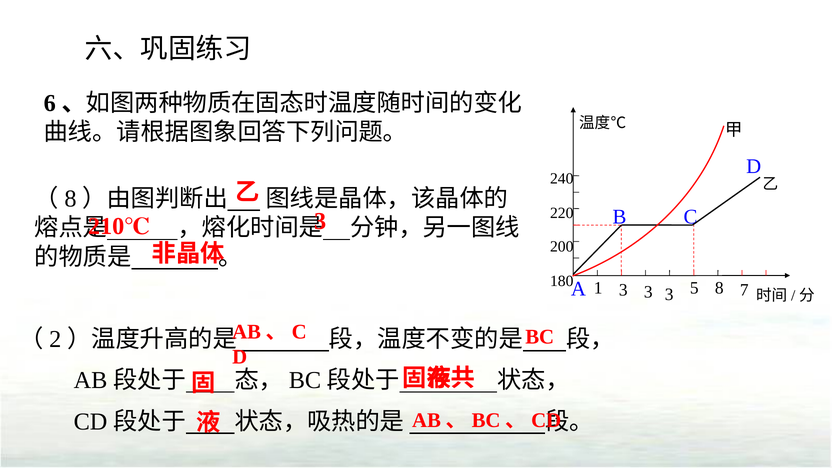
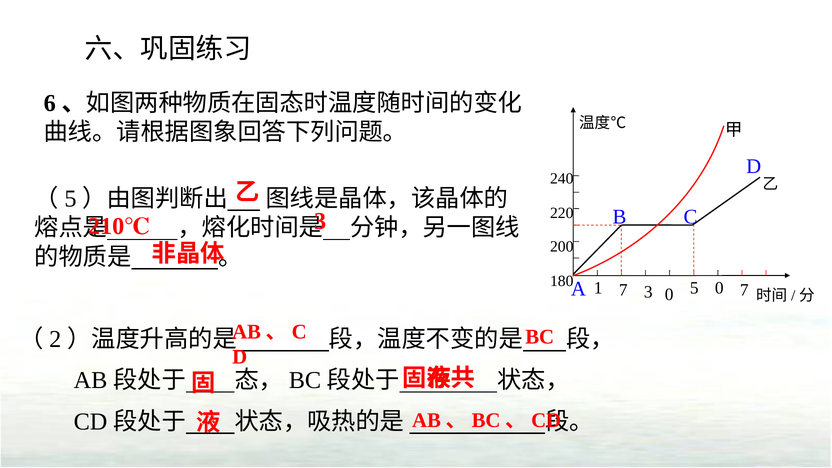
8: 8 -> 5 (71, 199)
1 3: 3 -> 7 (623, 290)
3: 3 -> 0 (669, 294)
5 8: 8 -> 0 (719, 288)
